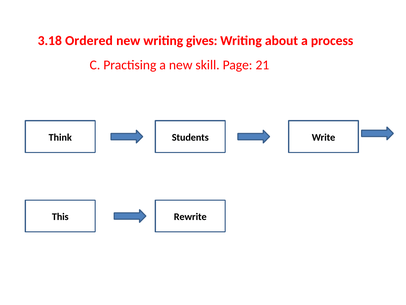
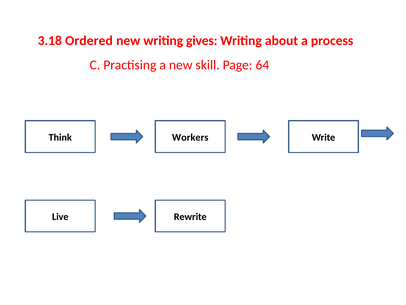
21: 21 -> 64 (262, 65)
Students: Students -> Workers (190, 137)
This: This -> Live (60, 216)
